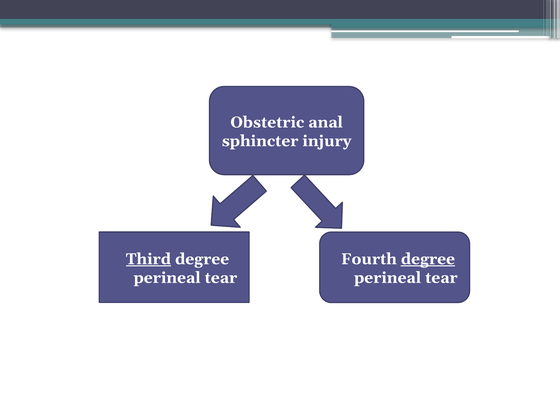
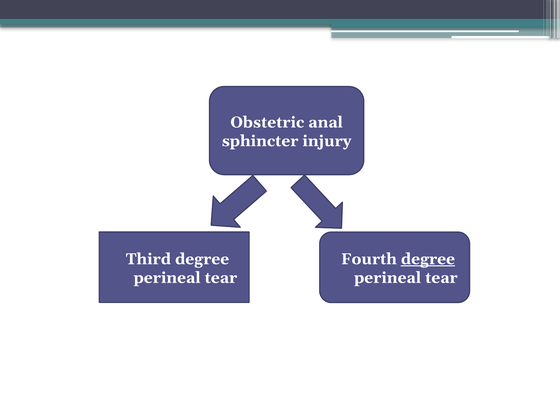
Third underline: present -> none (148, 259)
